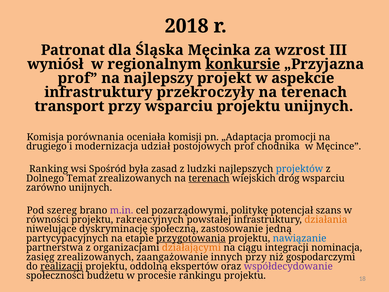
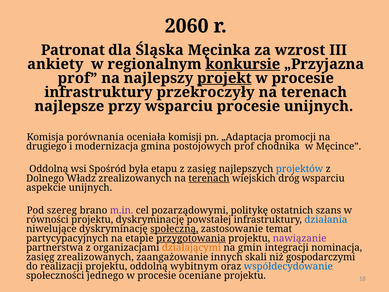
2018: 2018 -> 2060 (187, 26)
wyniósł: wyniósł -> ankiety (55, 64)
projekt underline: none -> present (224, 78)
aspekcie: aspekcie -> procesie (303, 78)
transport: transport -> najlepsze (69, 106)
wsparciu projektu: projektu -> procesie (248, 106)
udział: udział -> gmina (156, 146)
Ranking: Ranking -> Oddolną (49, 169)
zasad: zasad -> etapu (164, 169)
z ludzki: ludzki -> zasięg (202, 169)
Temat: Temat -> Władz (81, 178)
zarówno: zarówno -> aspekcie (46, 188)
potencjał: potencjał -> ostatnich (292, 210)
projektu rakreacyjnych: rakreacyjnych -> dyskryminację (150, 219)
działania colour: orange -> blue (326, 219)
społeczną underline: none -> present (174, 229)
jedną: jedną -> temat (279, 229)
nawiązanie colour: blue -> purple (300, 238)
ciągu: ciągu -> gmin (250, 247)
innych przy: przy -> skali (256, 257)
realizacji underline: present -> none (62, 266)
ekspertów: ekspertów -> wybitnym (194, 266)
współdecydowanie colour: purple -> blue (288, 266)
budżetu: budżetu -> jednego (105, 276)
rankingu: rankingu -> oceniane (200, 276)
